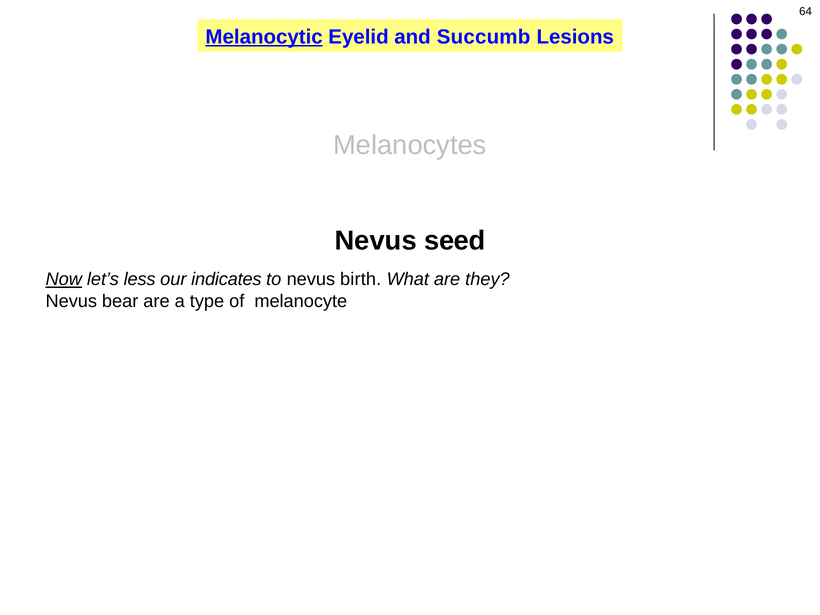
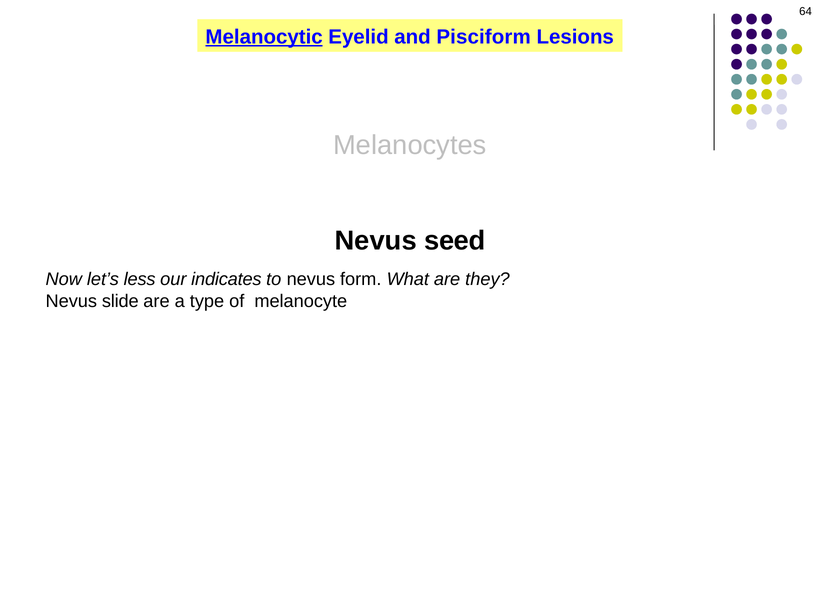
Succumb: Succumb -> Pisciform (484, 37)
Now underline: present -> none (64, 279)
birth: birth -> form (361, 279)
bear: bear -> slide (120, 301)
